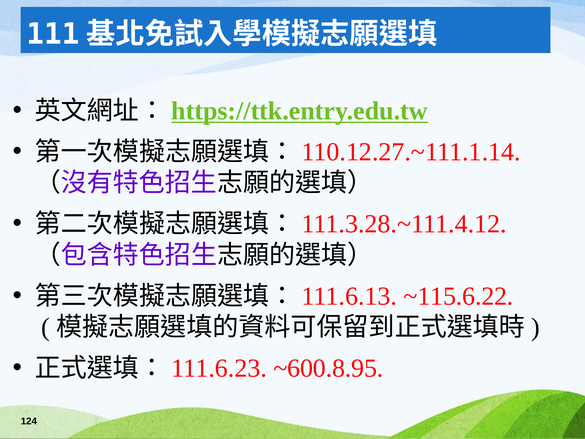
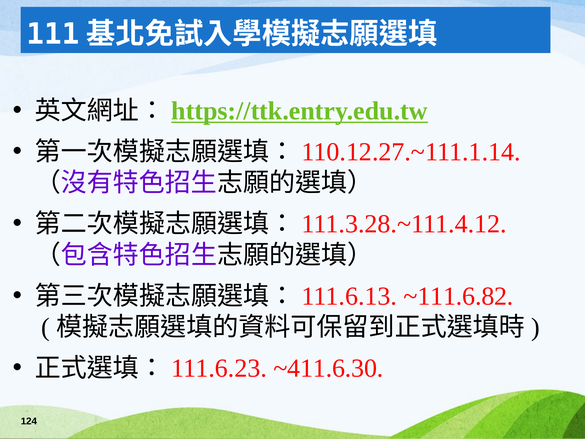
~115.6.22: ~115.6.22 -> ~111.6.82 (459, 296)
~600.8.95: ~600.8.95 -> ~411.6.30 (328, 368)
